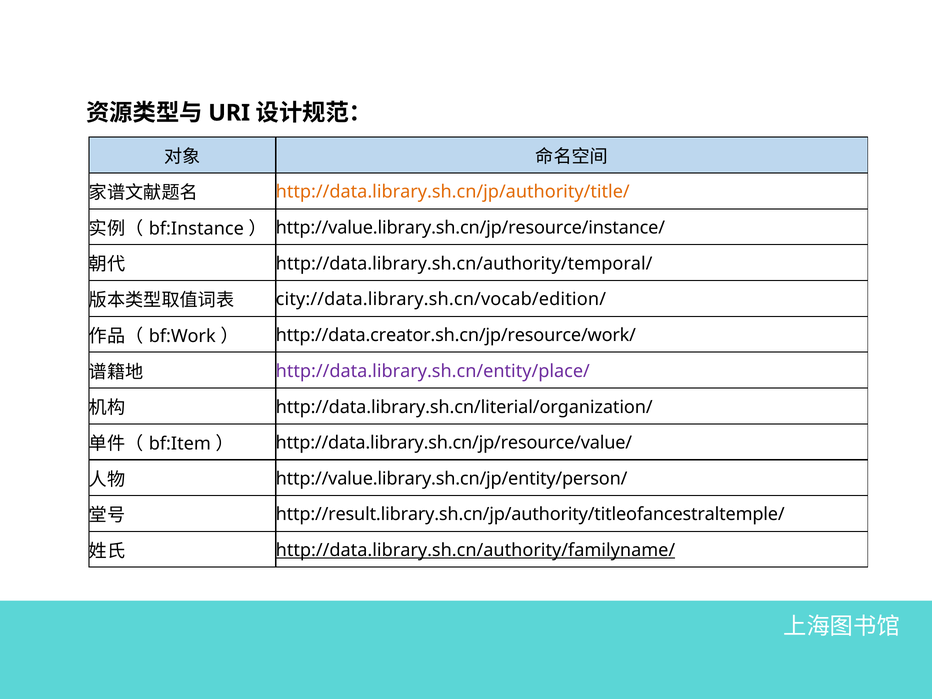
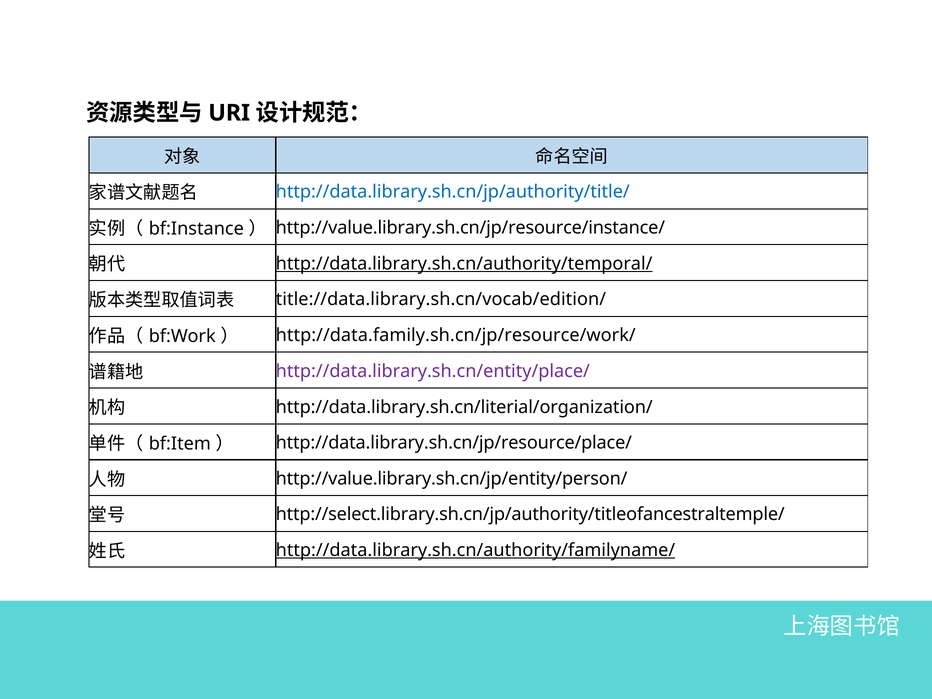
http://data.library.sh.cn/jp/authority/title/ colour: orange -> blue (453, 192)
http://data.library.sh.cn/authority/temporal/ underline: none -> present (464, 264)
city://data.library.sh.cn/vocab/edition/: city://data.library.sh.cn/vocab/edition/ -> title://data.library.sh.cn/vocab/edition/ (441, 299)
http://data.creator.sh.cn/jp/resource/work/: http://data.creator.sh.cn/jp/resource/work/ -> http://data.family.sh.cn/jp/resource/work/ (456, 335)
http://data.library.sh.cn/jp/resource/value/: http://data.library.sh.cn/jp/resource/value/ -> http://data.library.sh.cn/jp/resource/place/ (454, 443)
http://result.library.sh.cn/jp/authority/titleofancestraltemple/: http://result.library.sh.cn/jp/authority/titleofancestraltemple/ -> http://select.library.sh.cn/jp/authority/titleofancestraltemple/ (530, 515)
